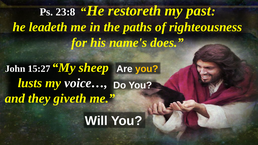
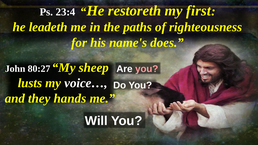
23:8: 23:8 -> 23:4 (66, 12)
past: past -> first (199, 11)
15:27: 15:27 -> 80:27 (39, 69)
you colour: yellow -> pink (147, 69)
giveth: giveth -> hands (70, 99)
